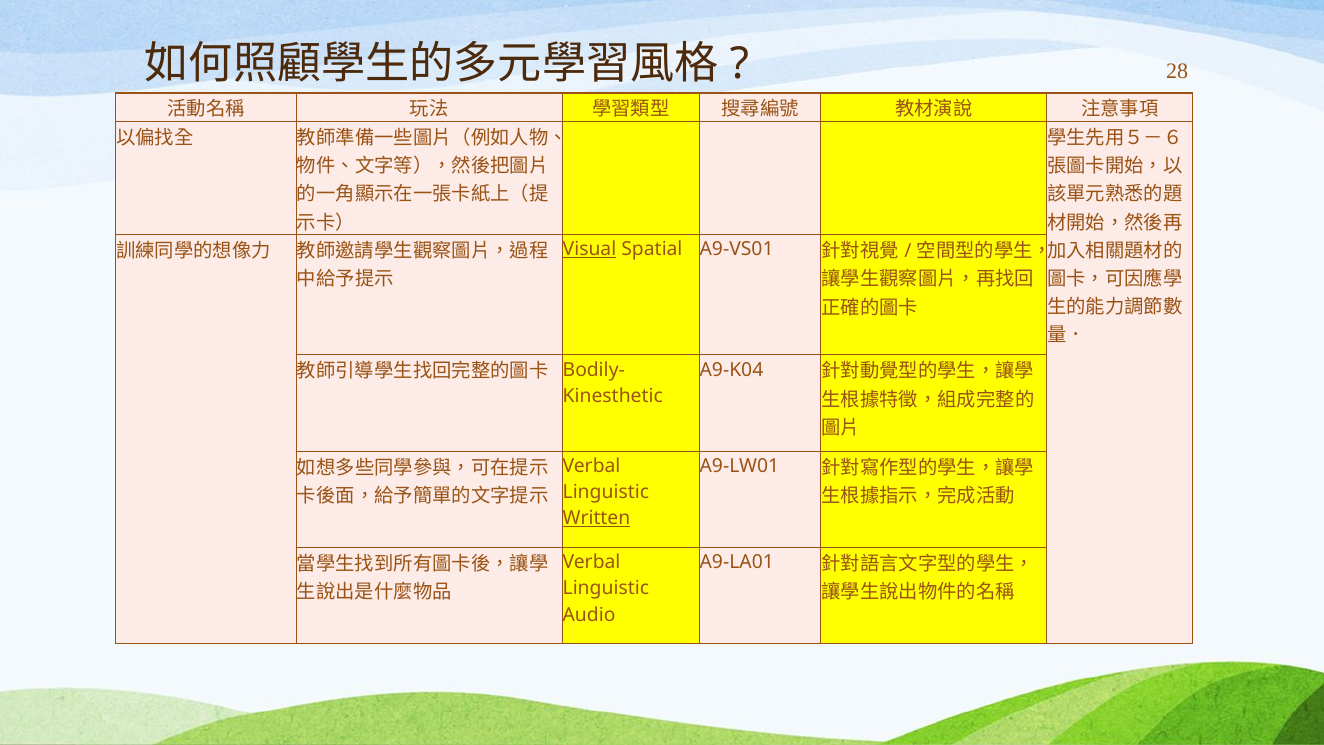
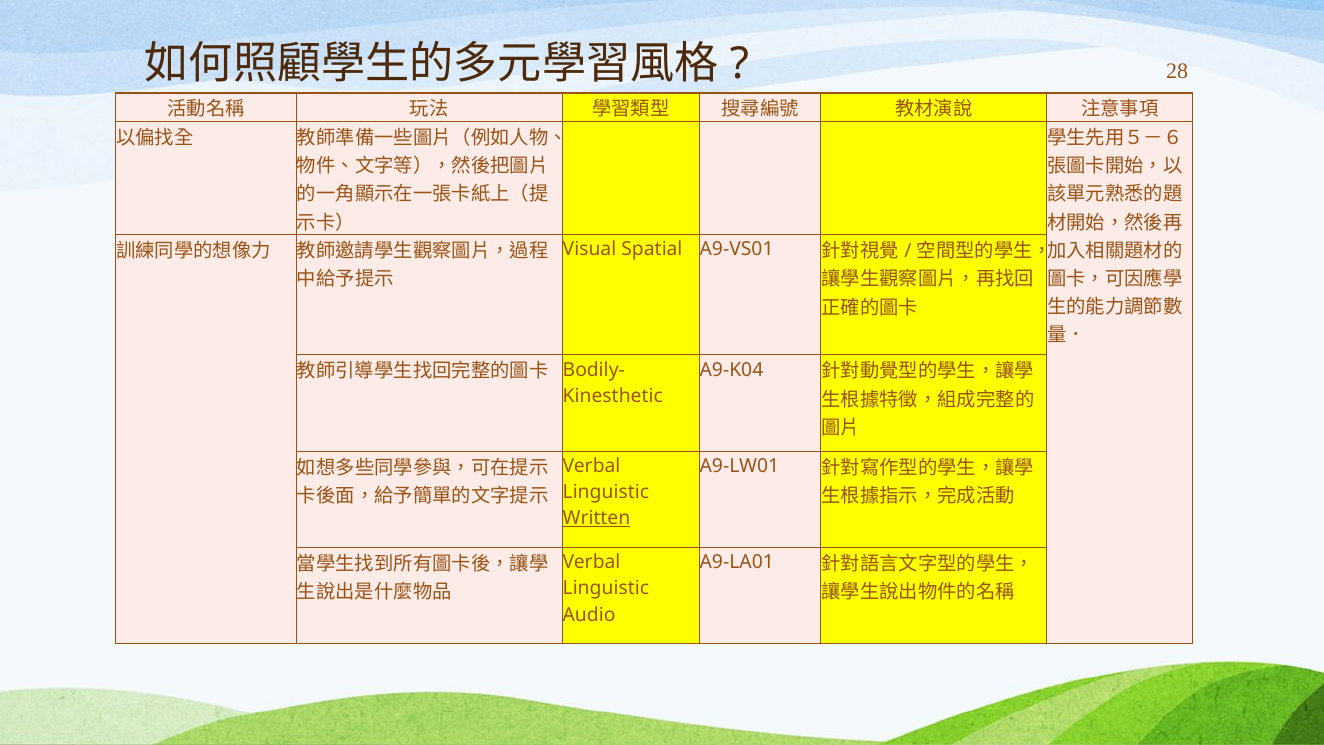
Visual underline: present -> none (589, 249)
